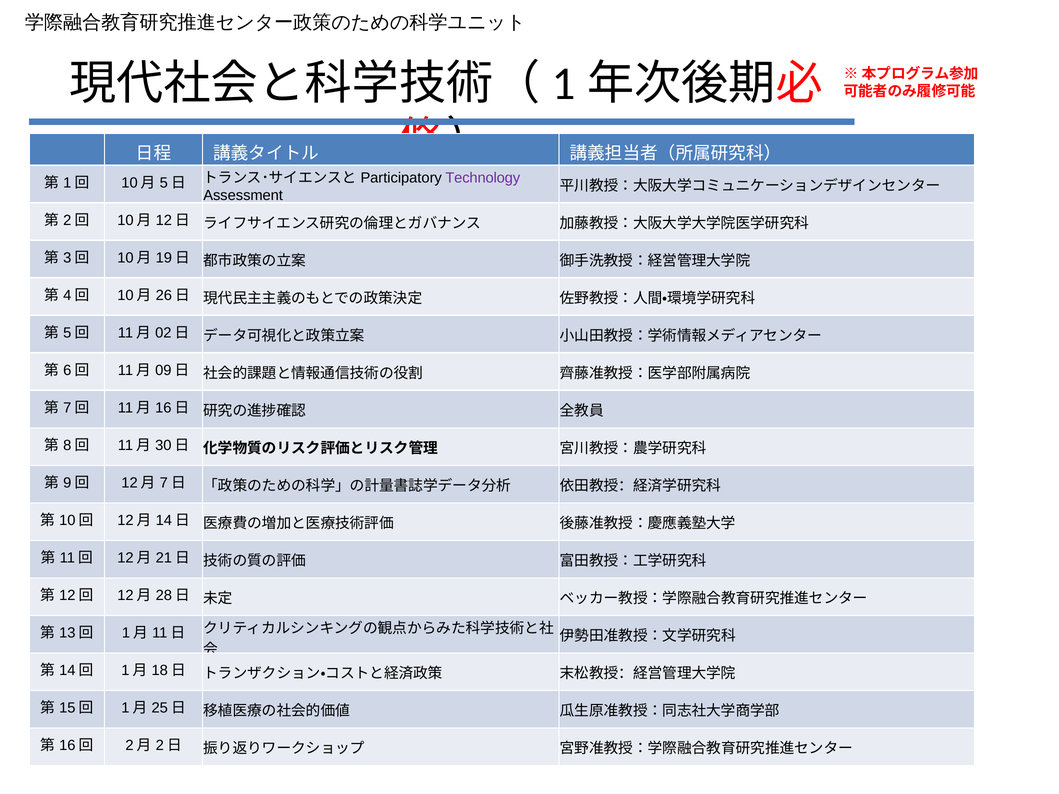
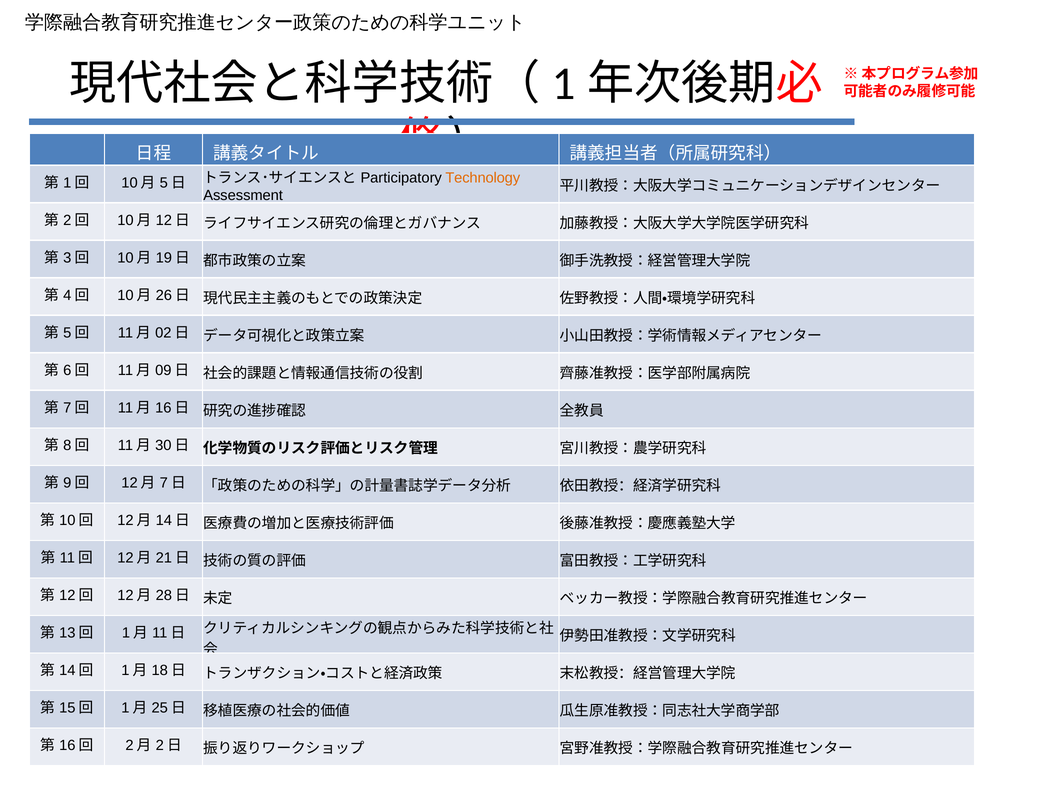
Technology colour: purple -> orange (483, 178)
